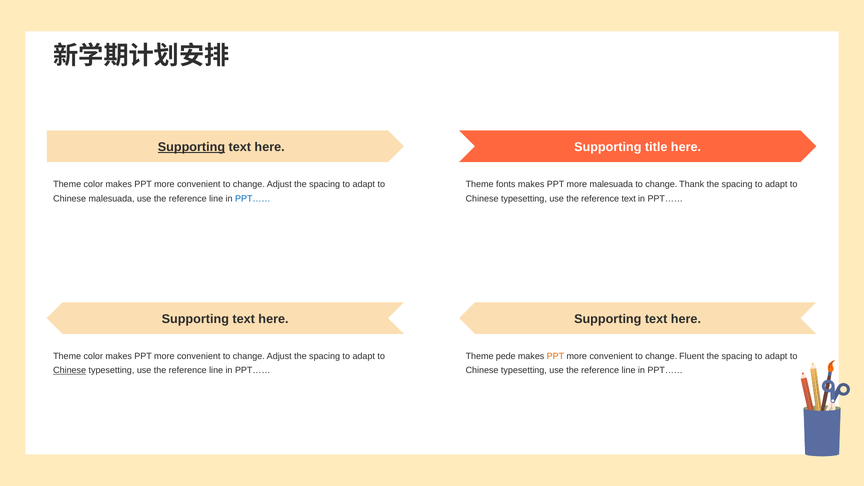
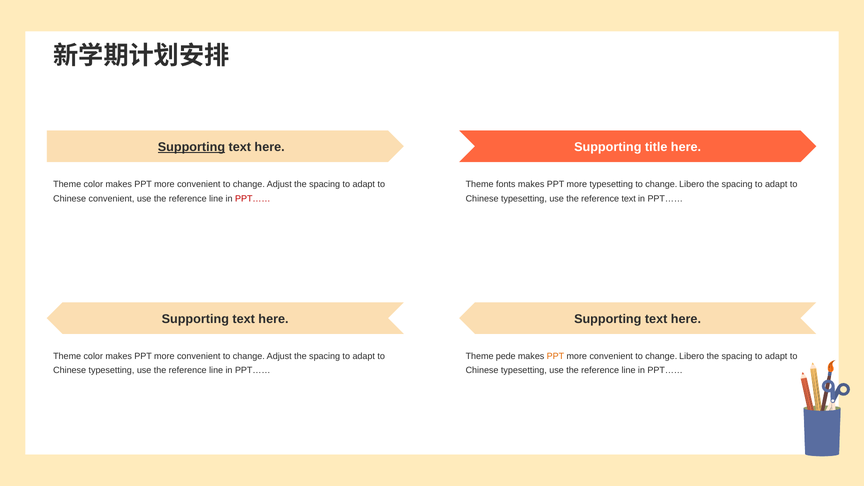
more malesuada: malesuada -> typesetting (611, 185)
Thank: Thank -> Libero (692, 185)
Chinese malesuada: malesuada -> convenient (112, 199)
PPT…… colour: blue -> red (253, 199)
convenient to change Fluent: Fluent -> Libero (692, 356)
Chinese underline: present -> none (70, 370)
